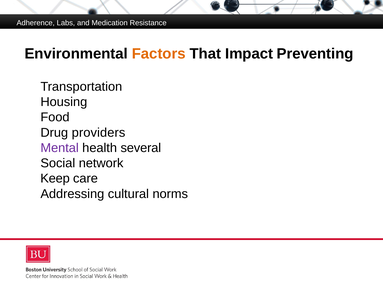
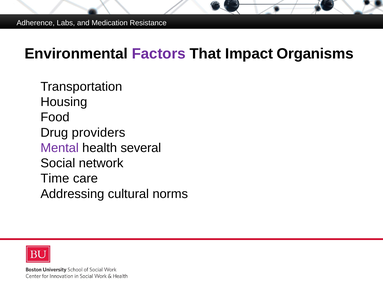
Factors colour: orange -> purple (159, 54)
Preventing: Preventing -> Organisms (315, 54)
Keep: Keep -> Time (55, 179)
